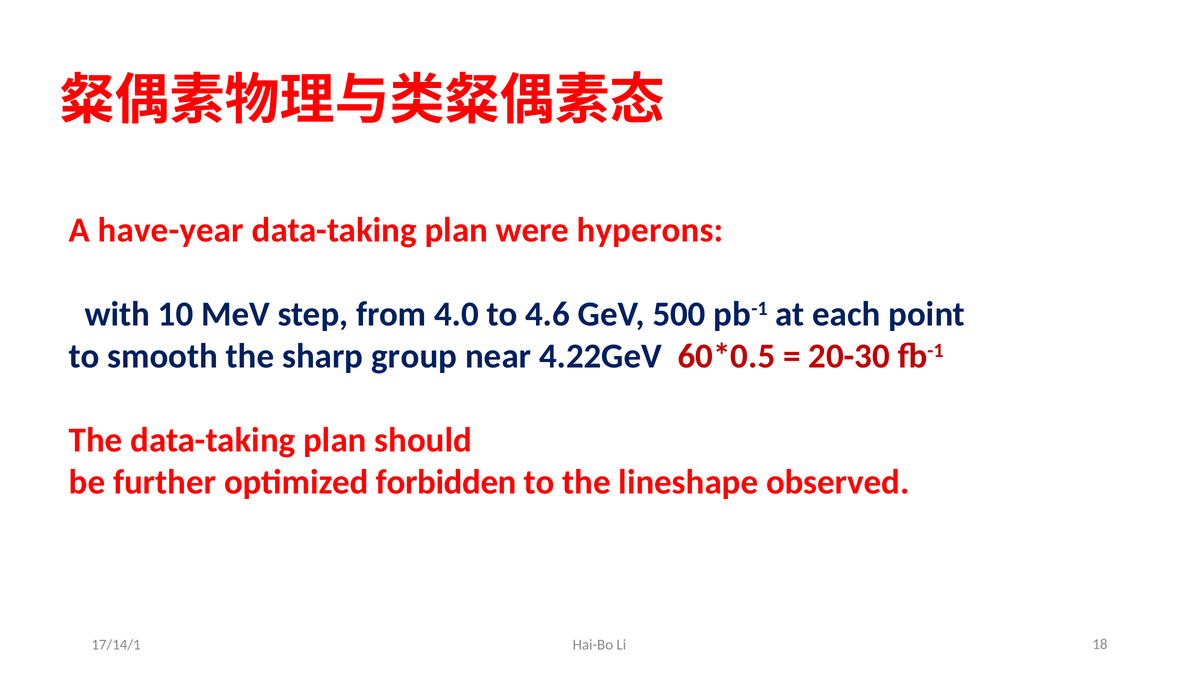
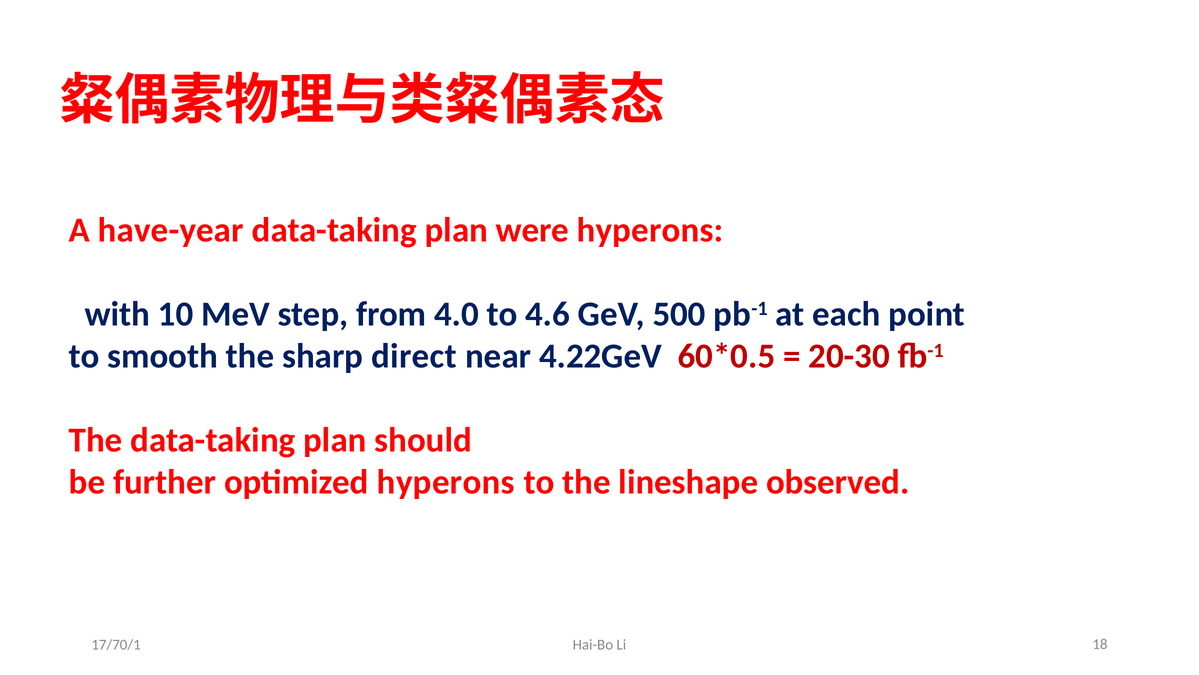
group: group -> direct (414, 356)
optimized forbidden: forbidden -> hyperons (446, 482)
17/14/1: 17/14/1 -> 17/70/1 (116, 644)
